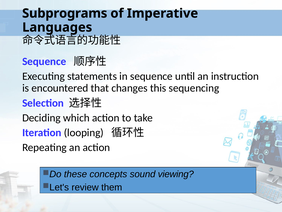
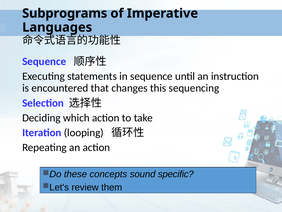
viewing: viewing -> specific (176, 174)
